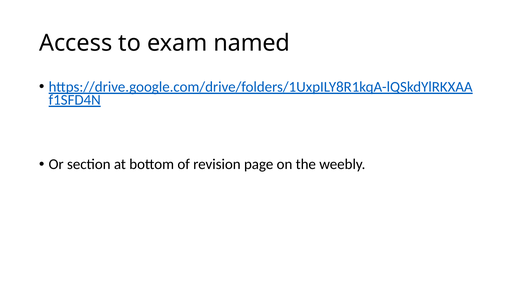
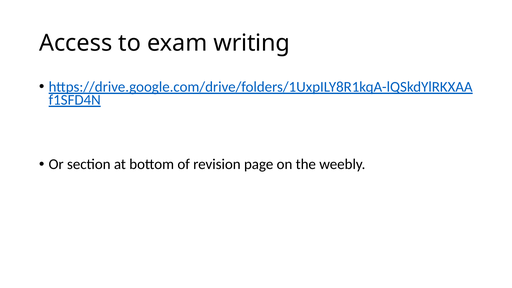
named: named -> writing (252, 43)
